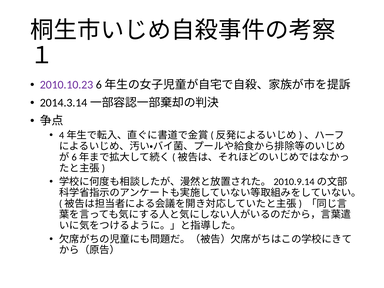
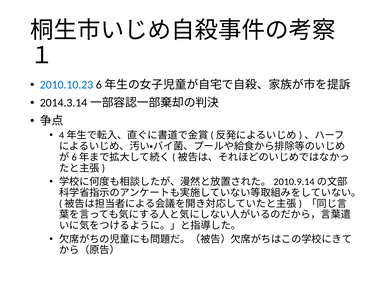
2010.10.23 colour: purple -> blue (67, 85)
